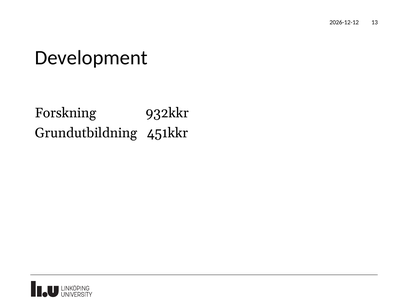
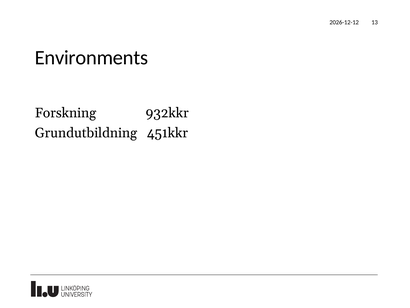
Development: Development -> Environments (91, 58)
